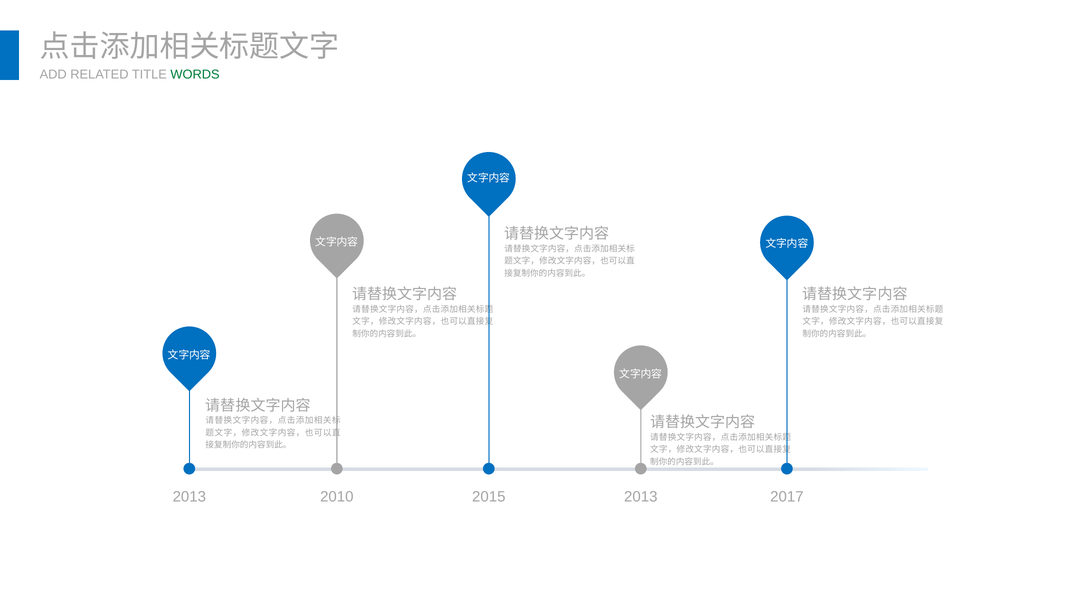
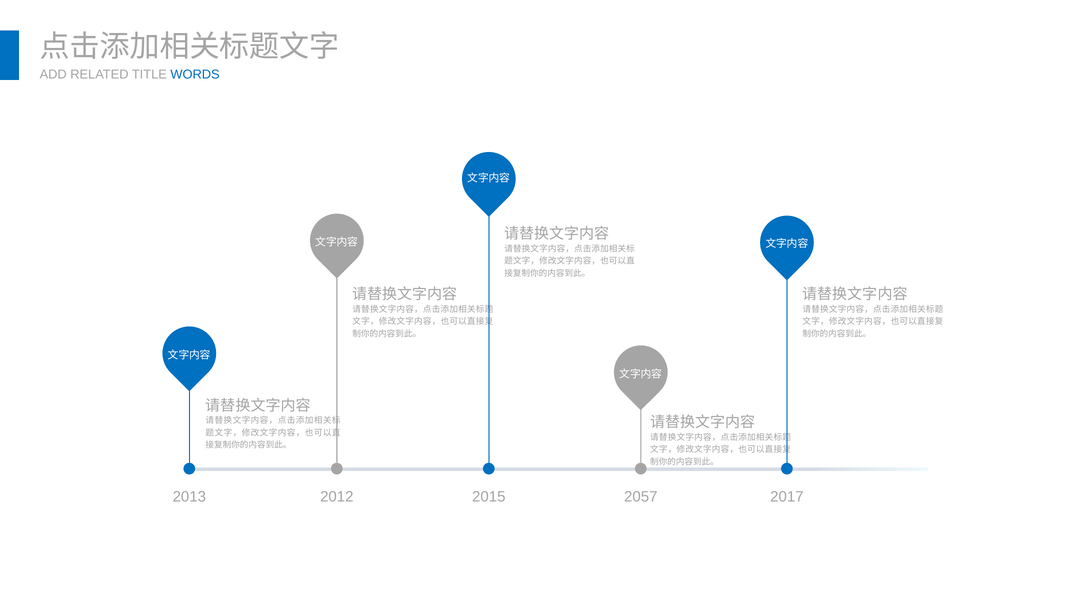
WORDS colour: green -> blue (195, 74)
2010: 2010 -> 2012 (337, 497)
2015 2013: 2013 -> 2057 (641, 497)
